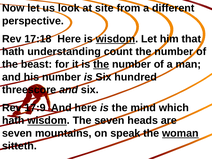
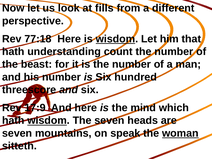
site: site -> fills (104, 8)
17:18: 17:18 -> 77:18 (38, 39)
the underline: present -> none (101, 64)
